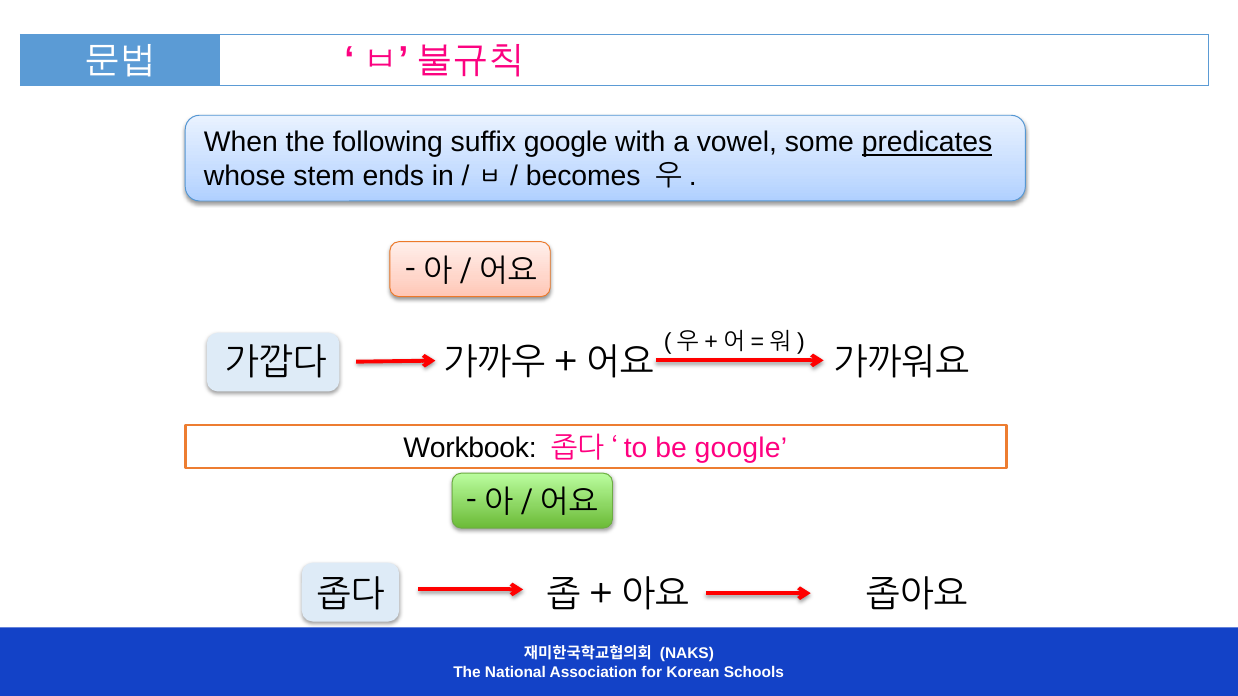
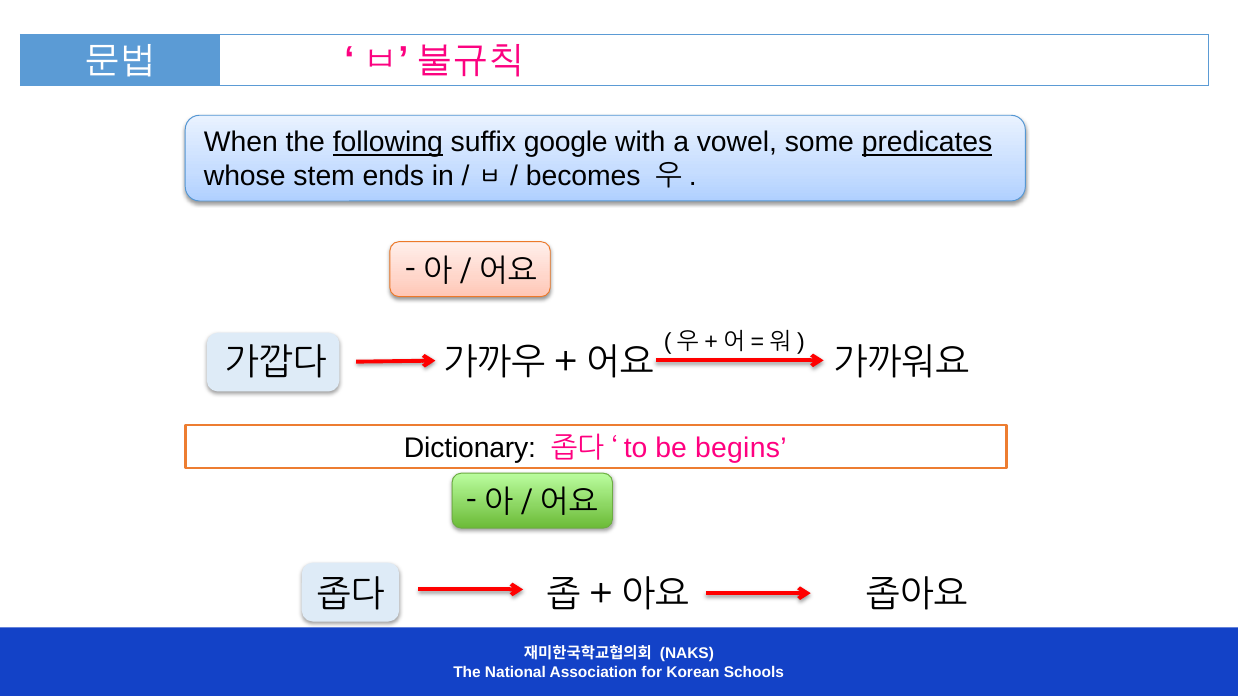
following underline: none -> present (388, 143)
Workbook: Workbook -> Dictionary (470, 449)
be google: google -> begins (741, 449)
